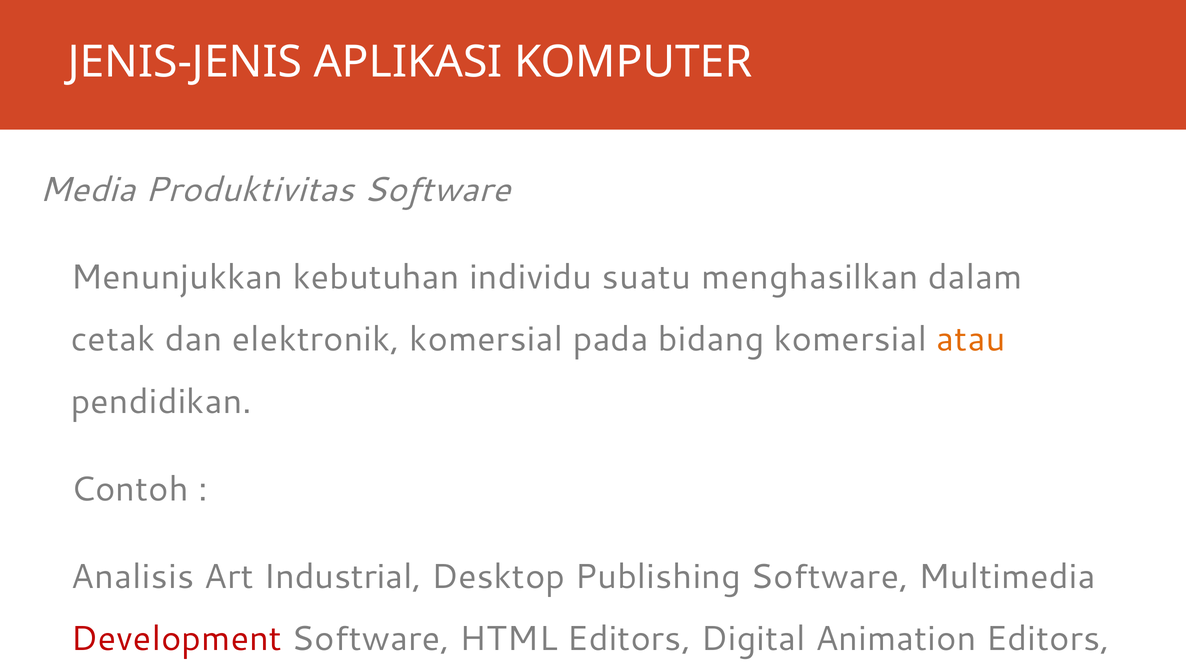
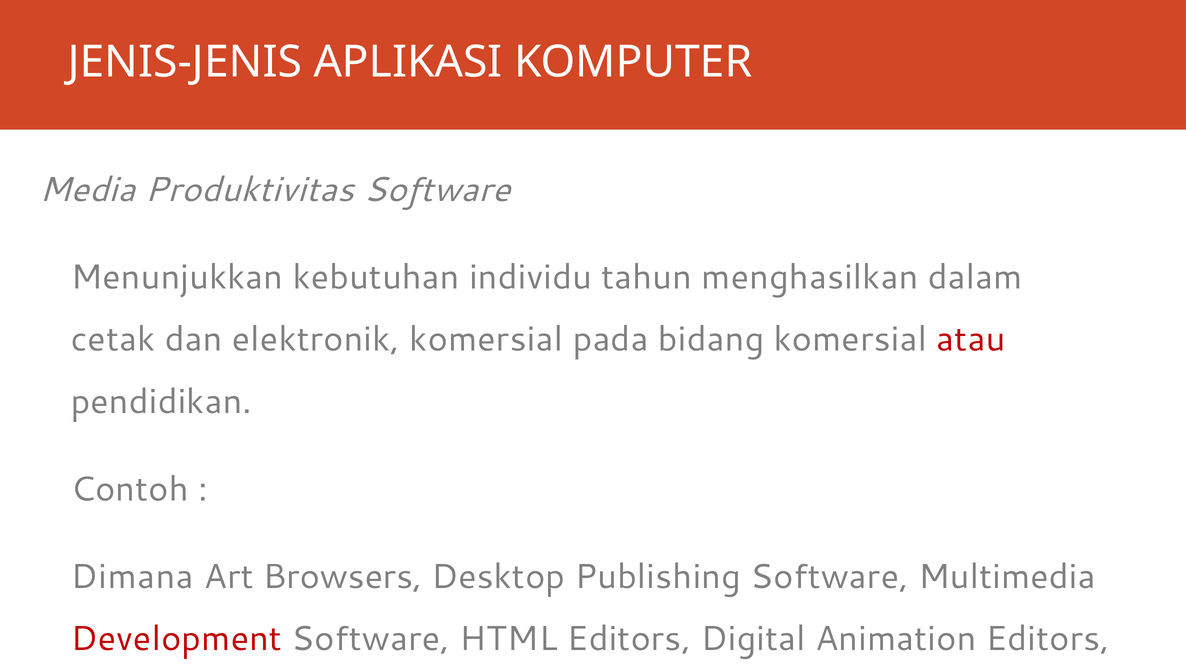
suatu: suatu -> tahun (647, 277)
atau colour: orange -> red (971, 339)
Analisis: Analisis -> Dimana (132, 577)
Industrial: Industrial -> Browsers (343, 577)
